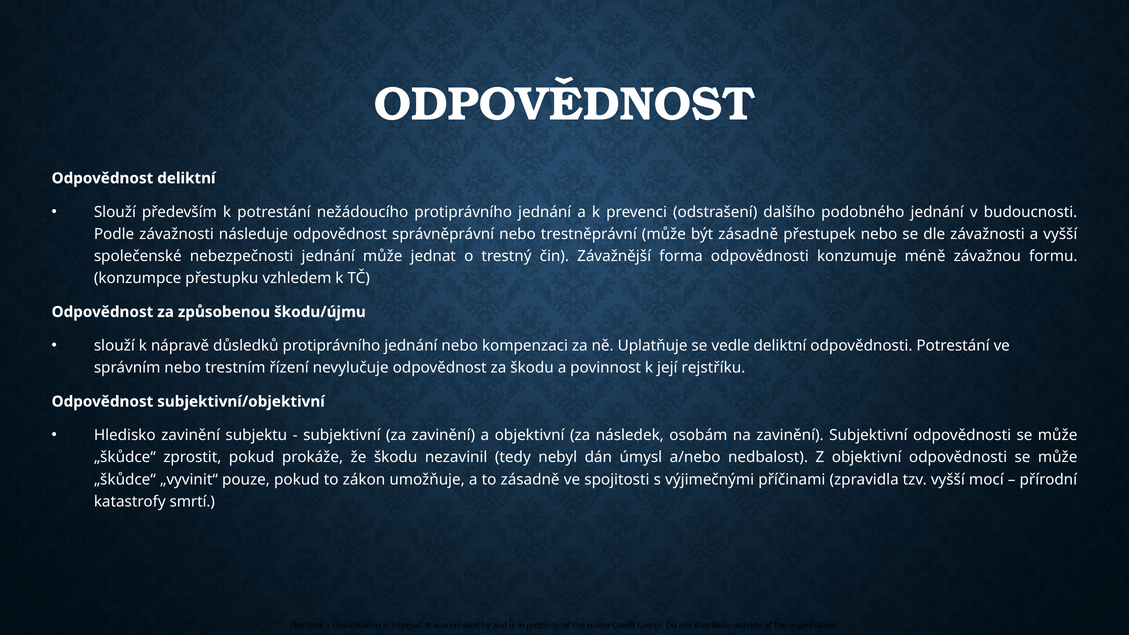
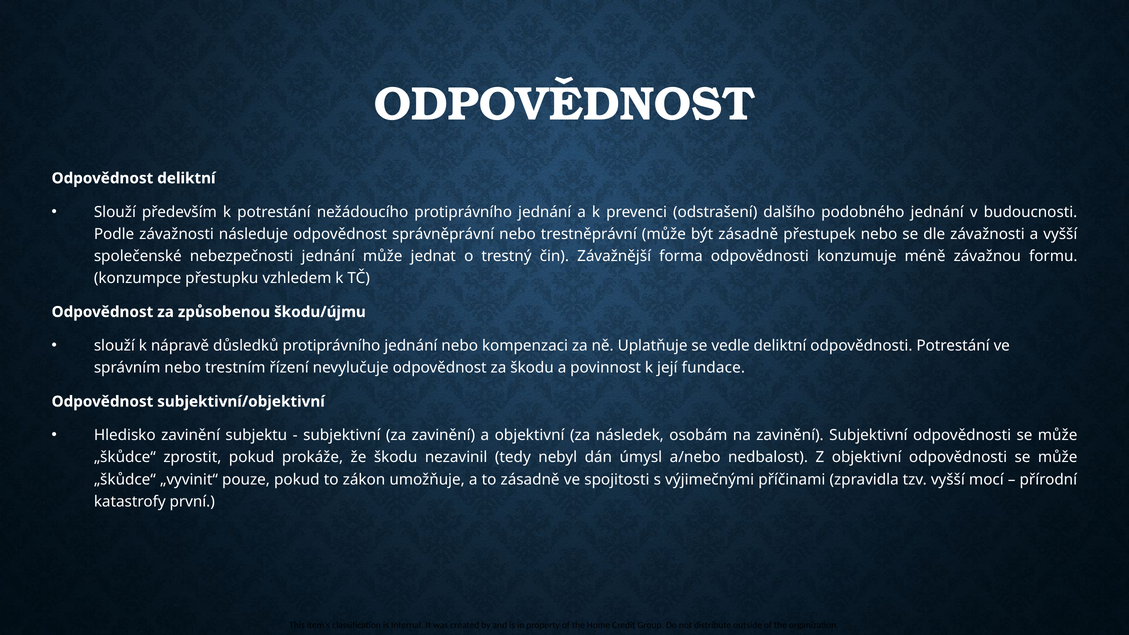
rejstříku: rejstříku -> fundace (713, 368)
smrtí: smrtí -> první (192, 502)
